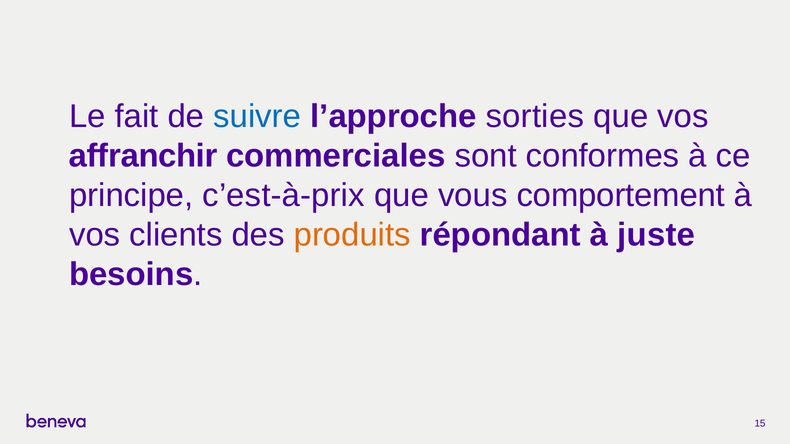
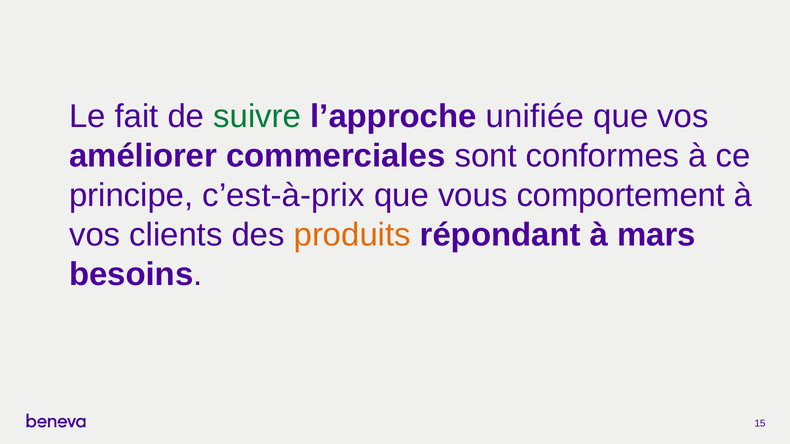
suivre colour: blue -> green (257, 117)
sorties: sorties -> unifiée (535, 117)
affranchir: affranchir -> améliorer (143, 156)
juste: juste -> mars (656, 235)
